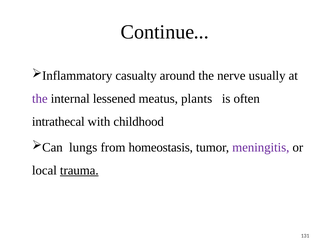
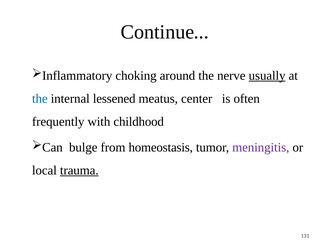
casualty: casualty -> choking (136, 75)
usually underline: none -> present (267, 75)
the colour: purple -> blue (40, 98)
plants: plants -> center (197, 98)
intrathecal: intrathecal -> frequently (58, 122)
lungs: lungs -> bulge (83, 147)
